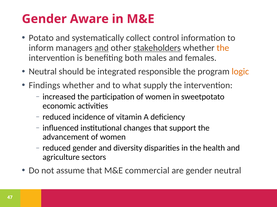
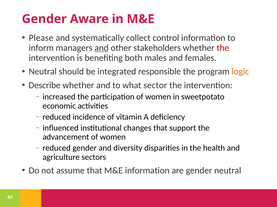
Potato: Potato -> Please (41, 38)
stakeholders underline: present -> none (157, 48)
the colour: orange -> red (223, 48)
Findings: Findings -> Describe (45, 86)
supply: supply -> sector (155, 86)
M&E commercial: commercial -> information (147, 171)
